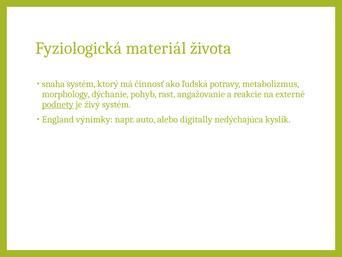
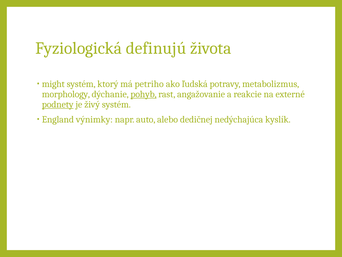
materiál: materiál -> definujú (156, 48)
snaha: snaha -> might (53, 84)
činnosť: činnosť -> petriho (149, 84)
pohyb underline: none -> present (144, 94)
digitally: digitally -> dedičnej (196, 119)
